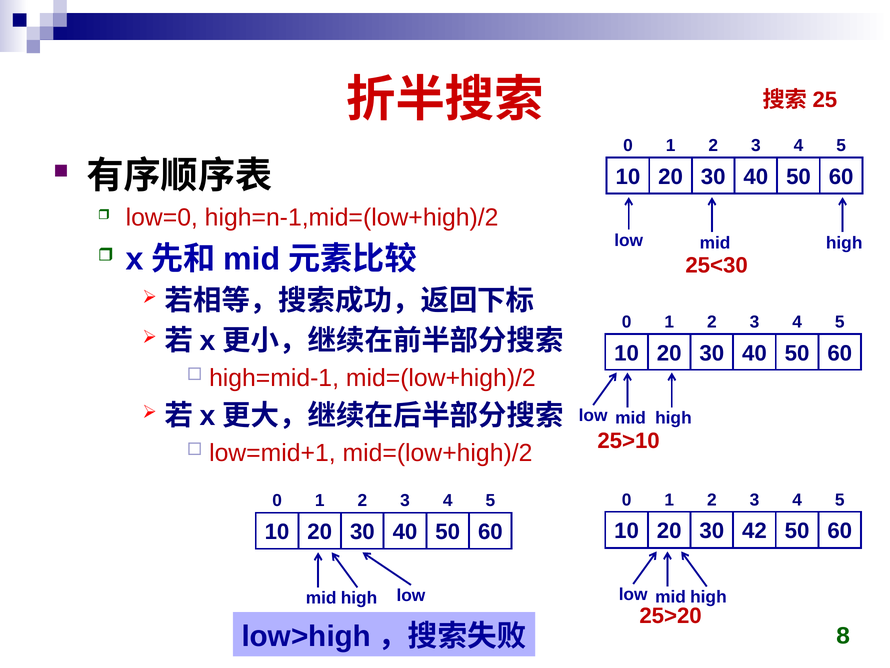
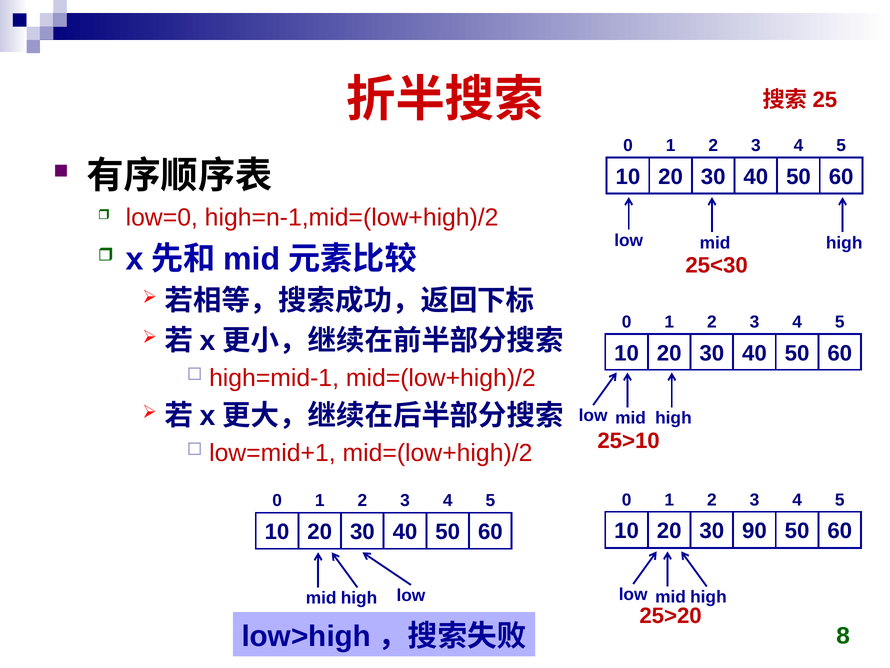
42: 42 -> 90 (754, 531)
